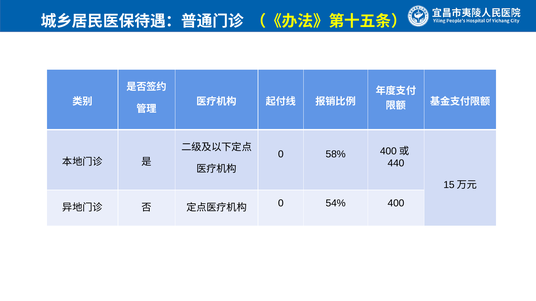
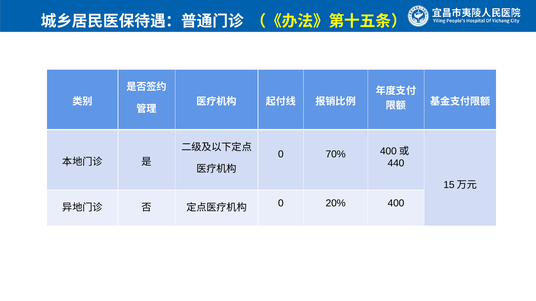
58%: 58% -> 70% (336, 155)
54%: 54% -> 20% (336, 204)
